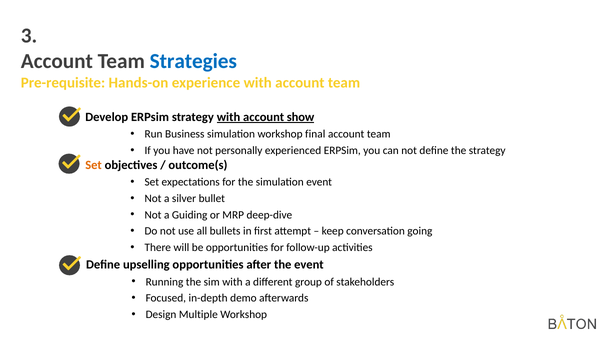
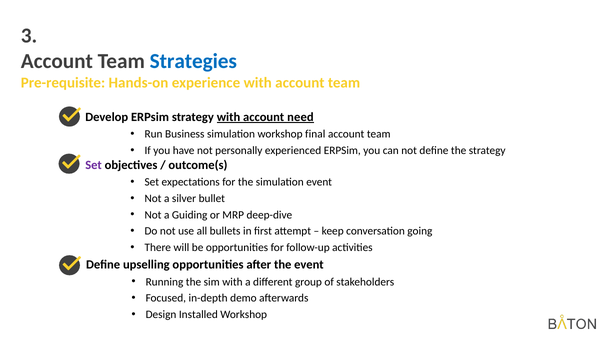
show: show -> need (300, 117)
Set colour: orange -> purple (94, 165)
Multiple: Multiple -> Installed (198, 314)
